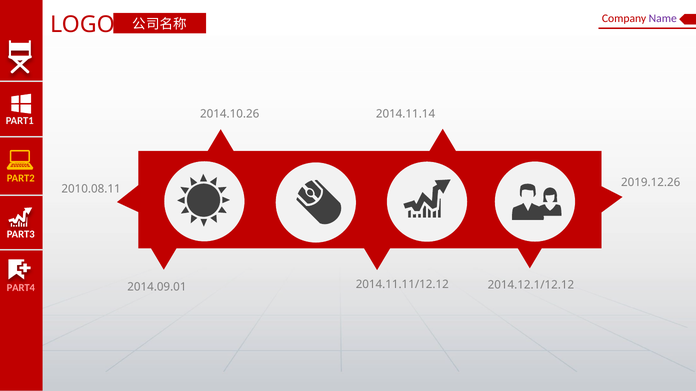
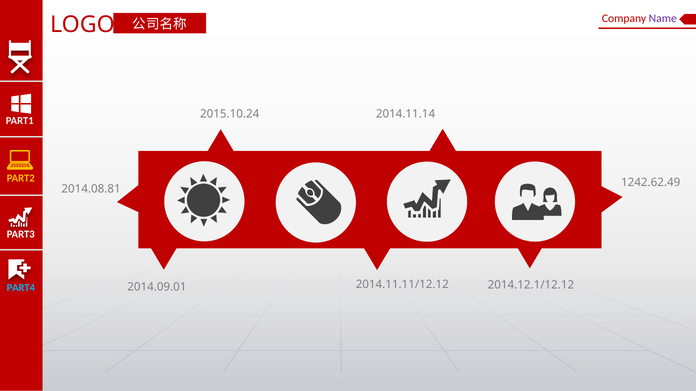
2014.10.26: 2014.10.26 -> 2015.10.24 (230, 114)
2019.12.26: 2019.12.26 -> 1242.62.49 (651, 183)
2010.08.11: 2010.08.11 -> 2014.08.81 (91, 189)
PART4 colour: pink -> light blue (21, 288)
